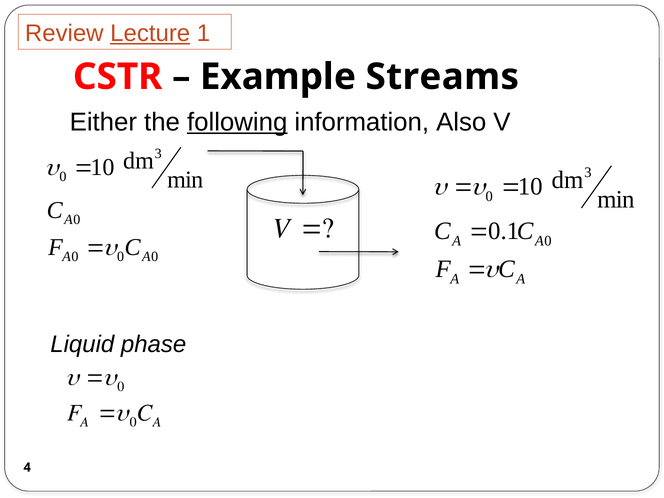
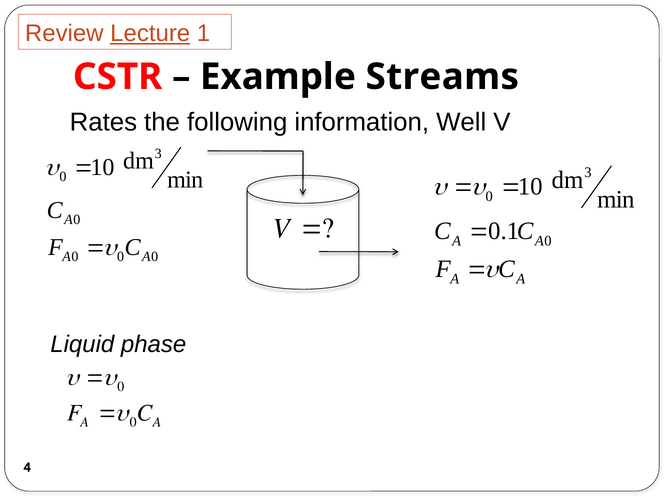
Either: Either -> Rates (103, 122)
following underline: present -> none (237, 122)
Also: Also -> Well (461, 122)
